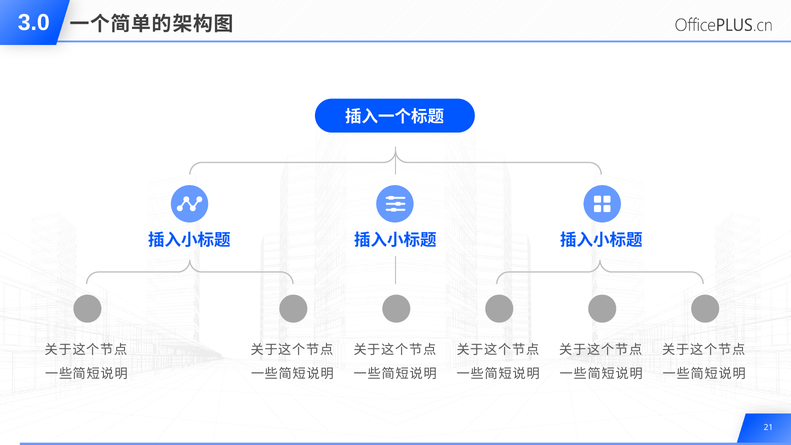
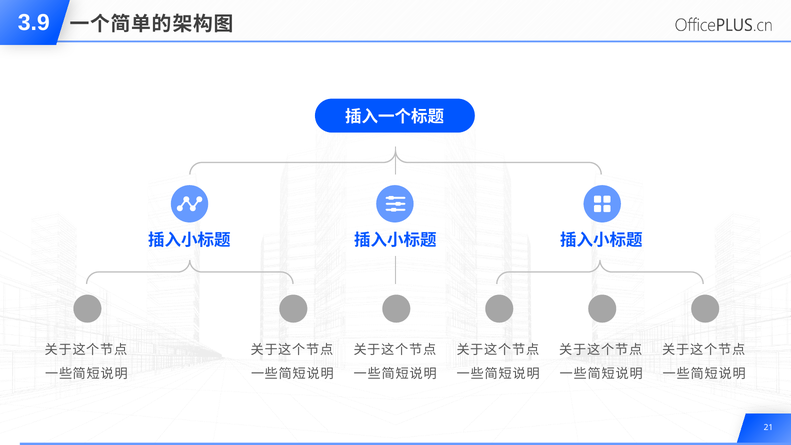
3.0: 3.0 -> 3.9 (34, 23)
